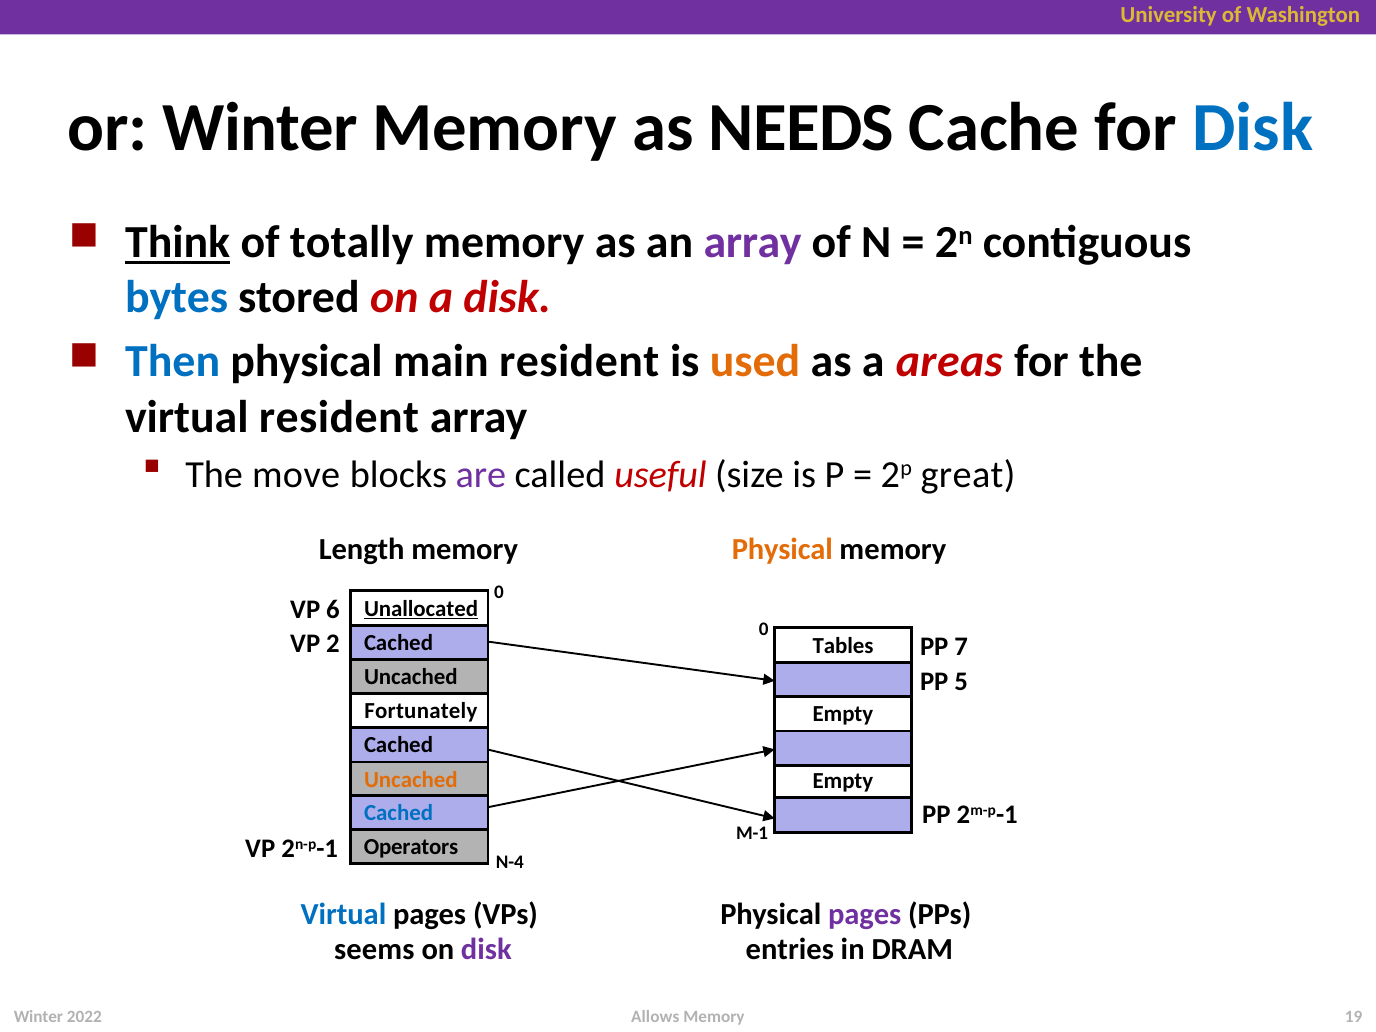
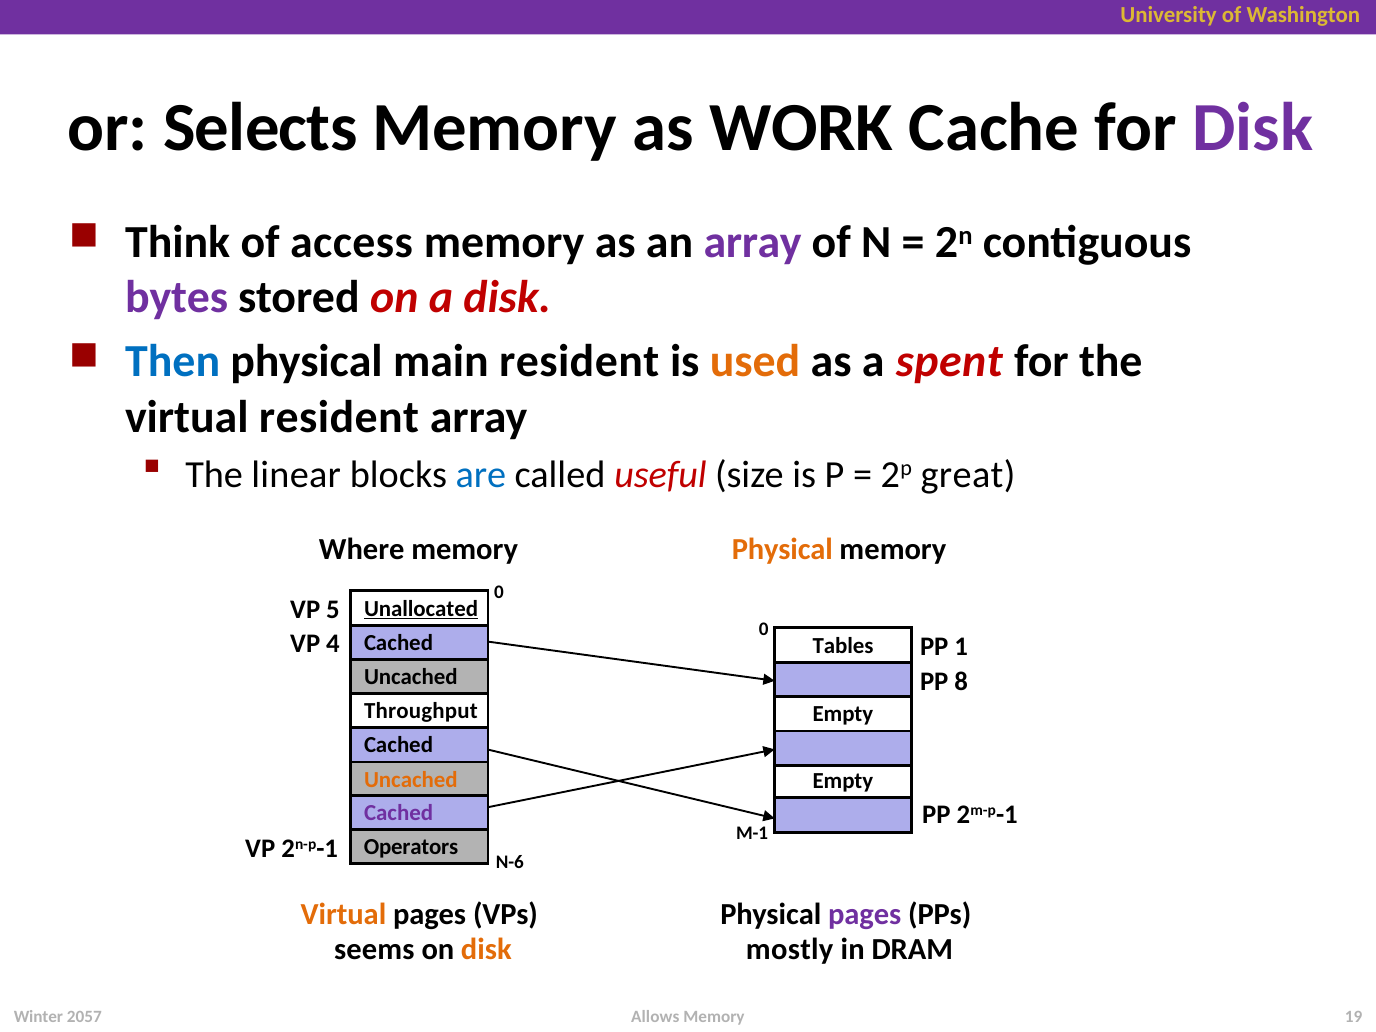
or Winter: Winter -> Selects (260, 128)
NEEDS: NEEDS -> WORK (801, 128)
Disk colour: blue -> purple (1253, 128)
Think underline: present -> none (178, 243)
totally: totally -> access (352, 243)
bytes colour: blue -> purple (177, 298)
areas: areas -> spent (949, 362)
move: move -> linear (296, 474)
are colour: purple -> blue (481, 474)
Length: Length -> Where (362, 550)
6: 6 -> 5 (333, 610)
2: 2 -> 4 (333, 644)
7: 7 -> 1 (961, 647)
5: 5 -> 8 (961, 681)
Fortunately: Fortunately -> Throughput (421, 711)
Cached colour: blue -> purple (399, 813)
N-4: N-4 -> N-6 (510, 863)
Virtual colour: blue -> orange (343, 914)
disk colour: purple -> orange (486, 950)
entries: entries -> mostly (790, 950)
2022: 2022 -> 2057 (84, 1017)
